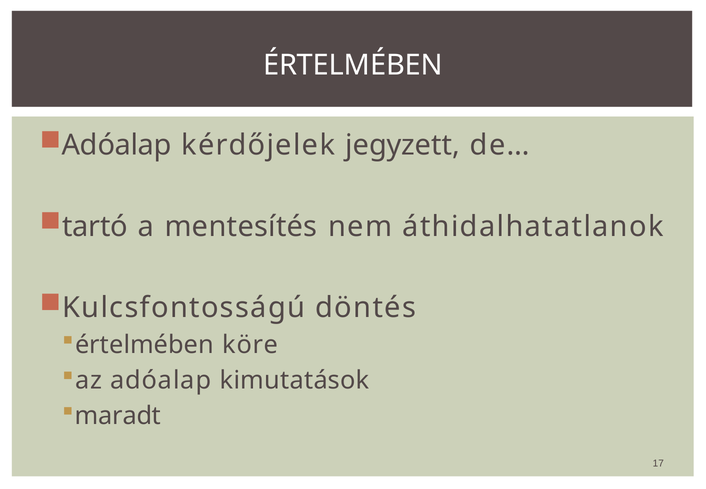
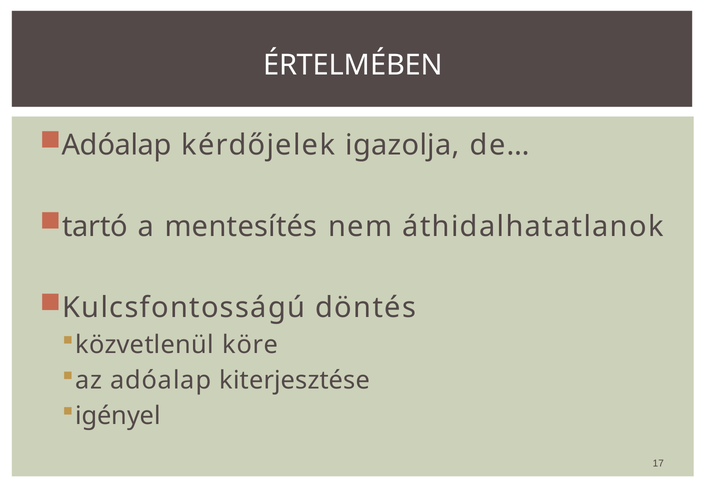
jegyzett: jegyzett -> igazolja (402, 145)
értelmében: értelmében -> közvetlenül (144, 345)
kimutatások: kimutatások -> kiterjesztése (295, 380)
maradt: maradt -> igényel (118, 416)
